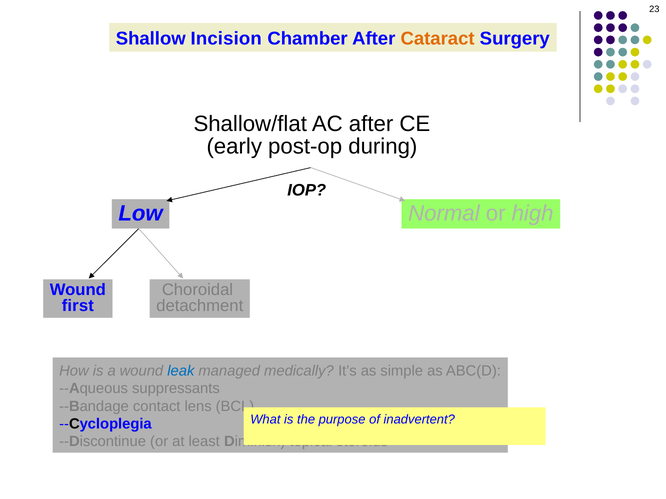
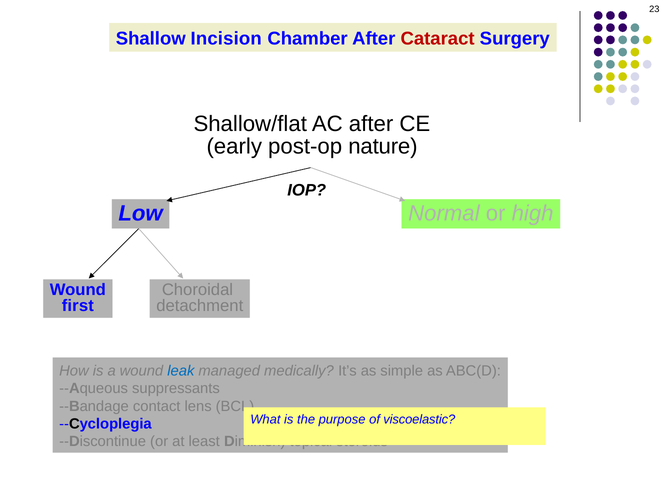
Cataract colour: orange -> red (438, 39)
during: during -> nature (383, 147)
inadvertent: inadvertent -> viscoelastic (419, 420)
